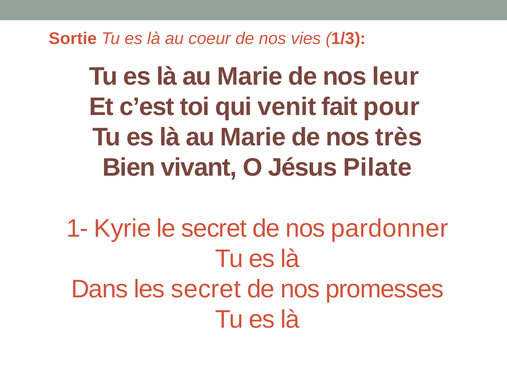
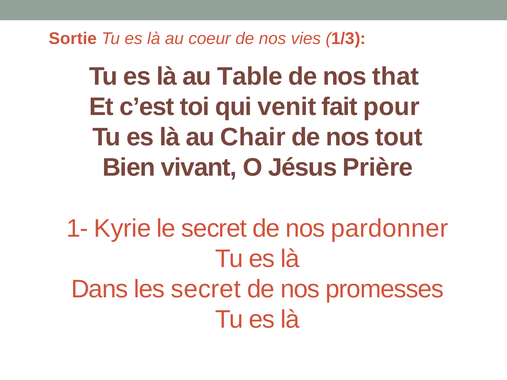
Marie: Marie -> Table (250, 76)
leur: leur -> that (396, 76)
Marie: Marie -> Chair (253, 137)
très: très -> tout (399, 137)
Pilate: Pilate -> Prière (378, 168)
